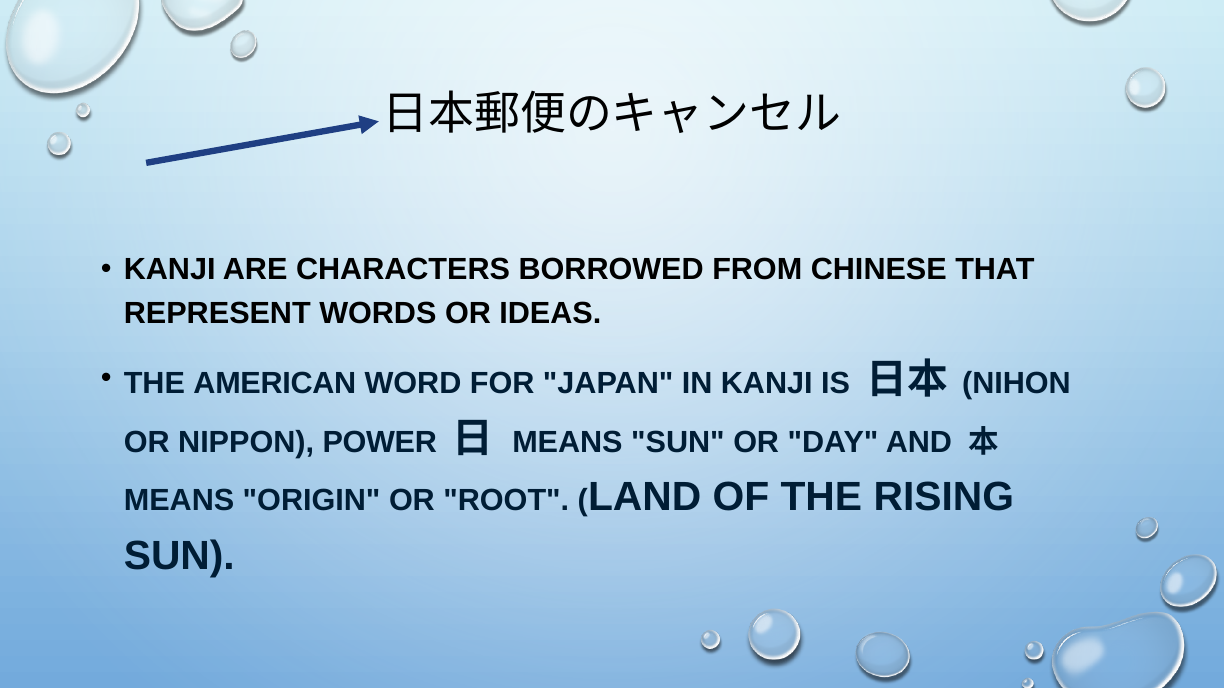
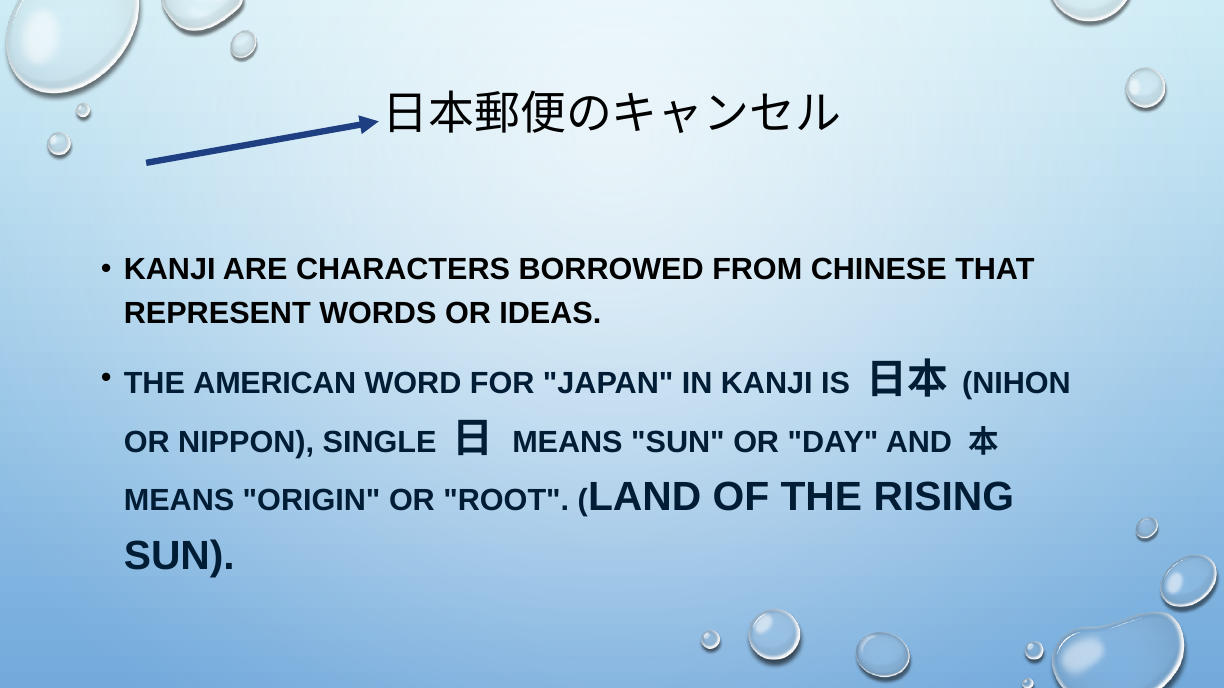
POWER: POWER -> SINGLE (380, 442)
